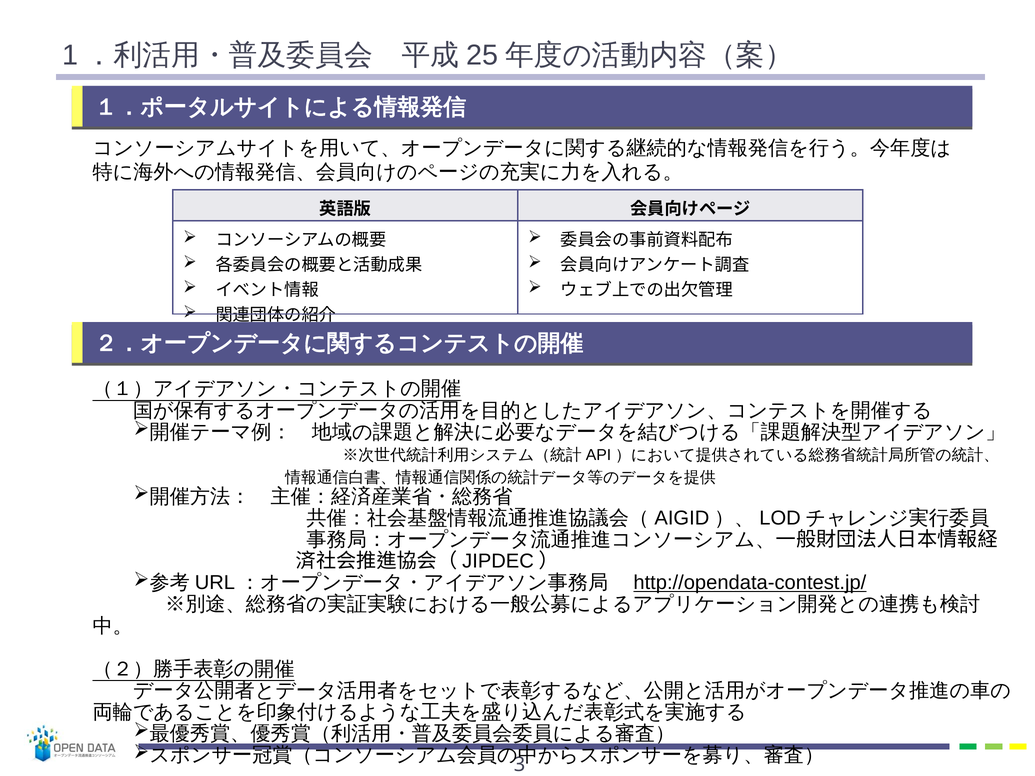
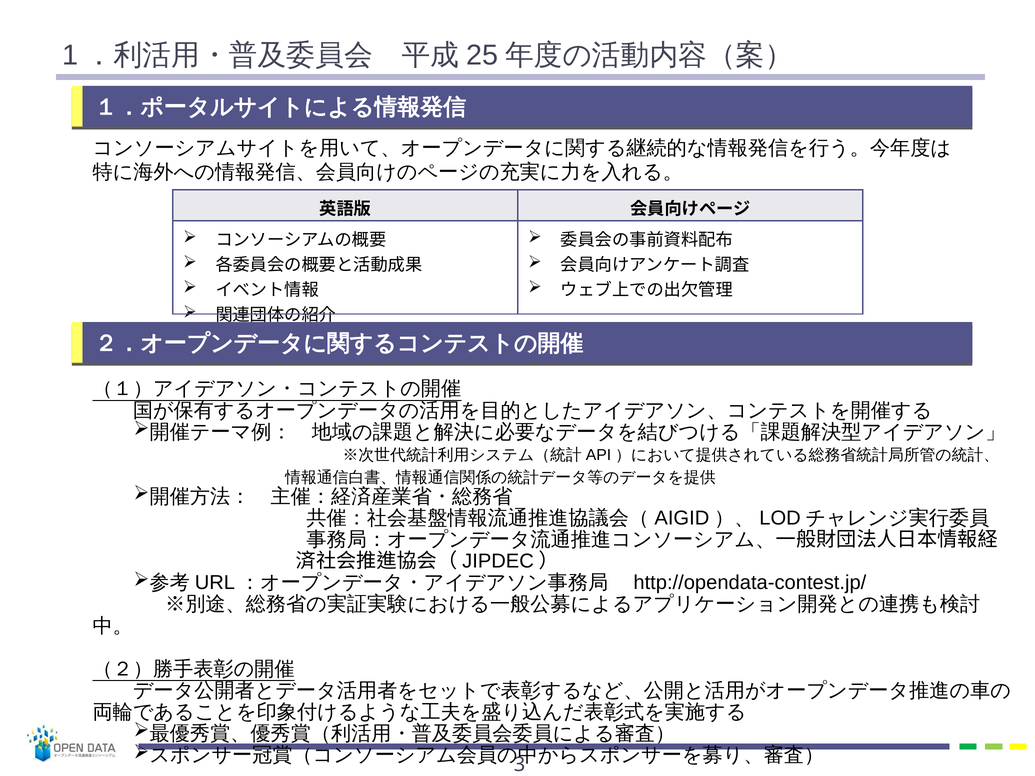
http://opendata-contest.jp/ underline: present -> none (750, 583)
